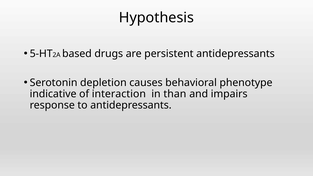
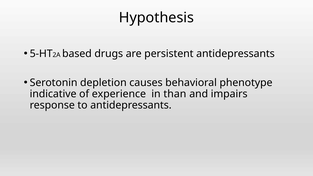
interaction: interaction -> experience (119, 94)
